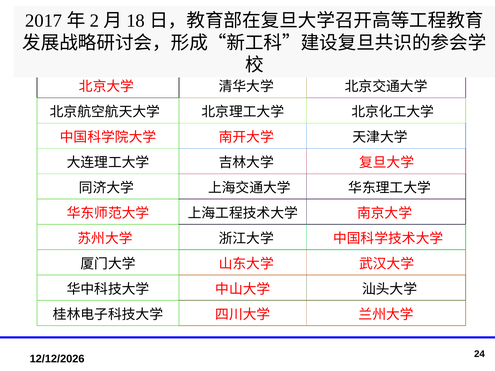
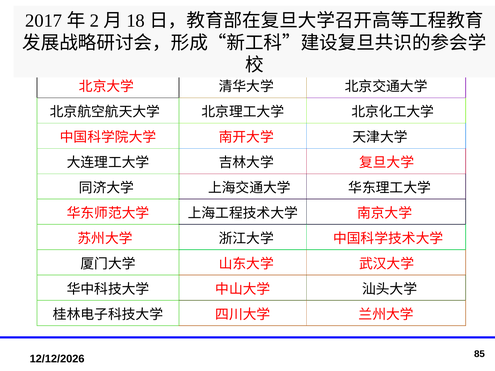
24: 24 -> 85 (479, 354)
